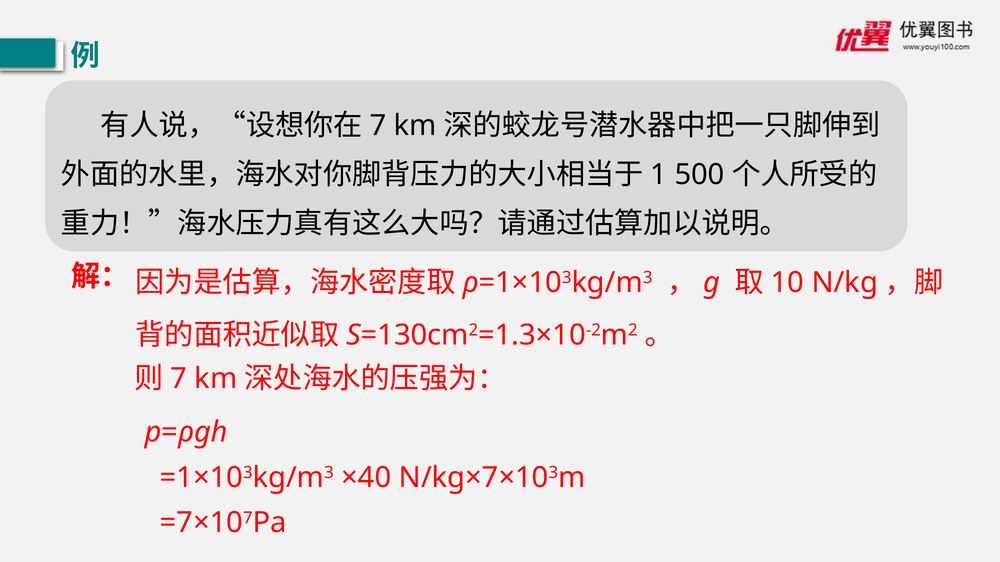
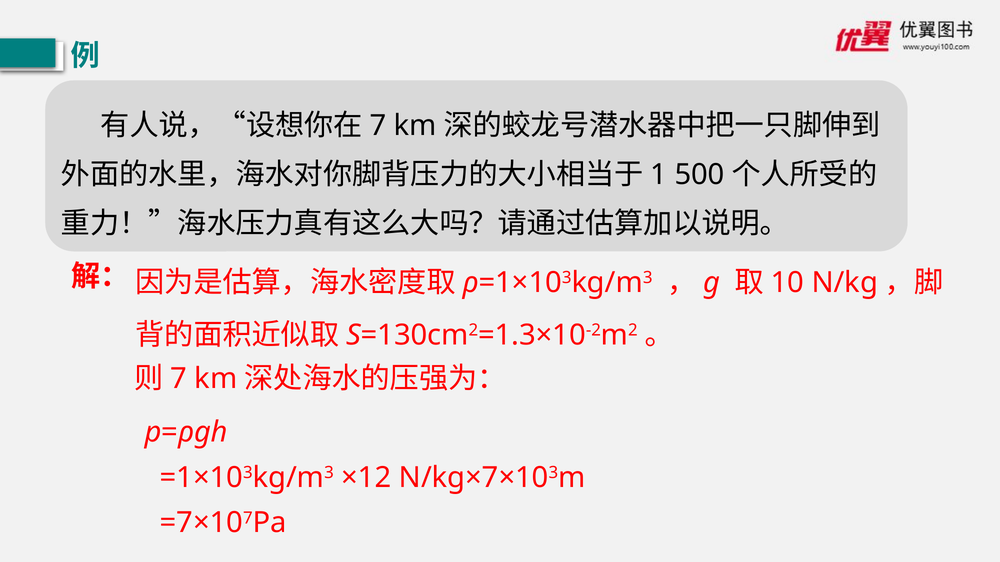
×40: ×40 -> ×12 (366, 478)
